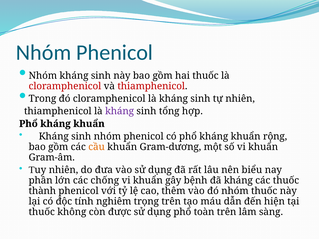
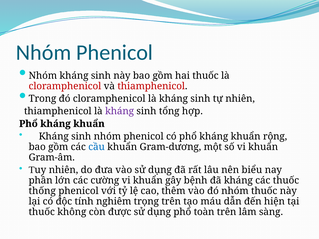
cầu colour: orange -> blue (97, 147)
chống: chống -> cường (105, 181)
thành: thành -> thống (42, 191)
